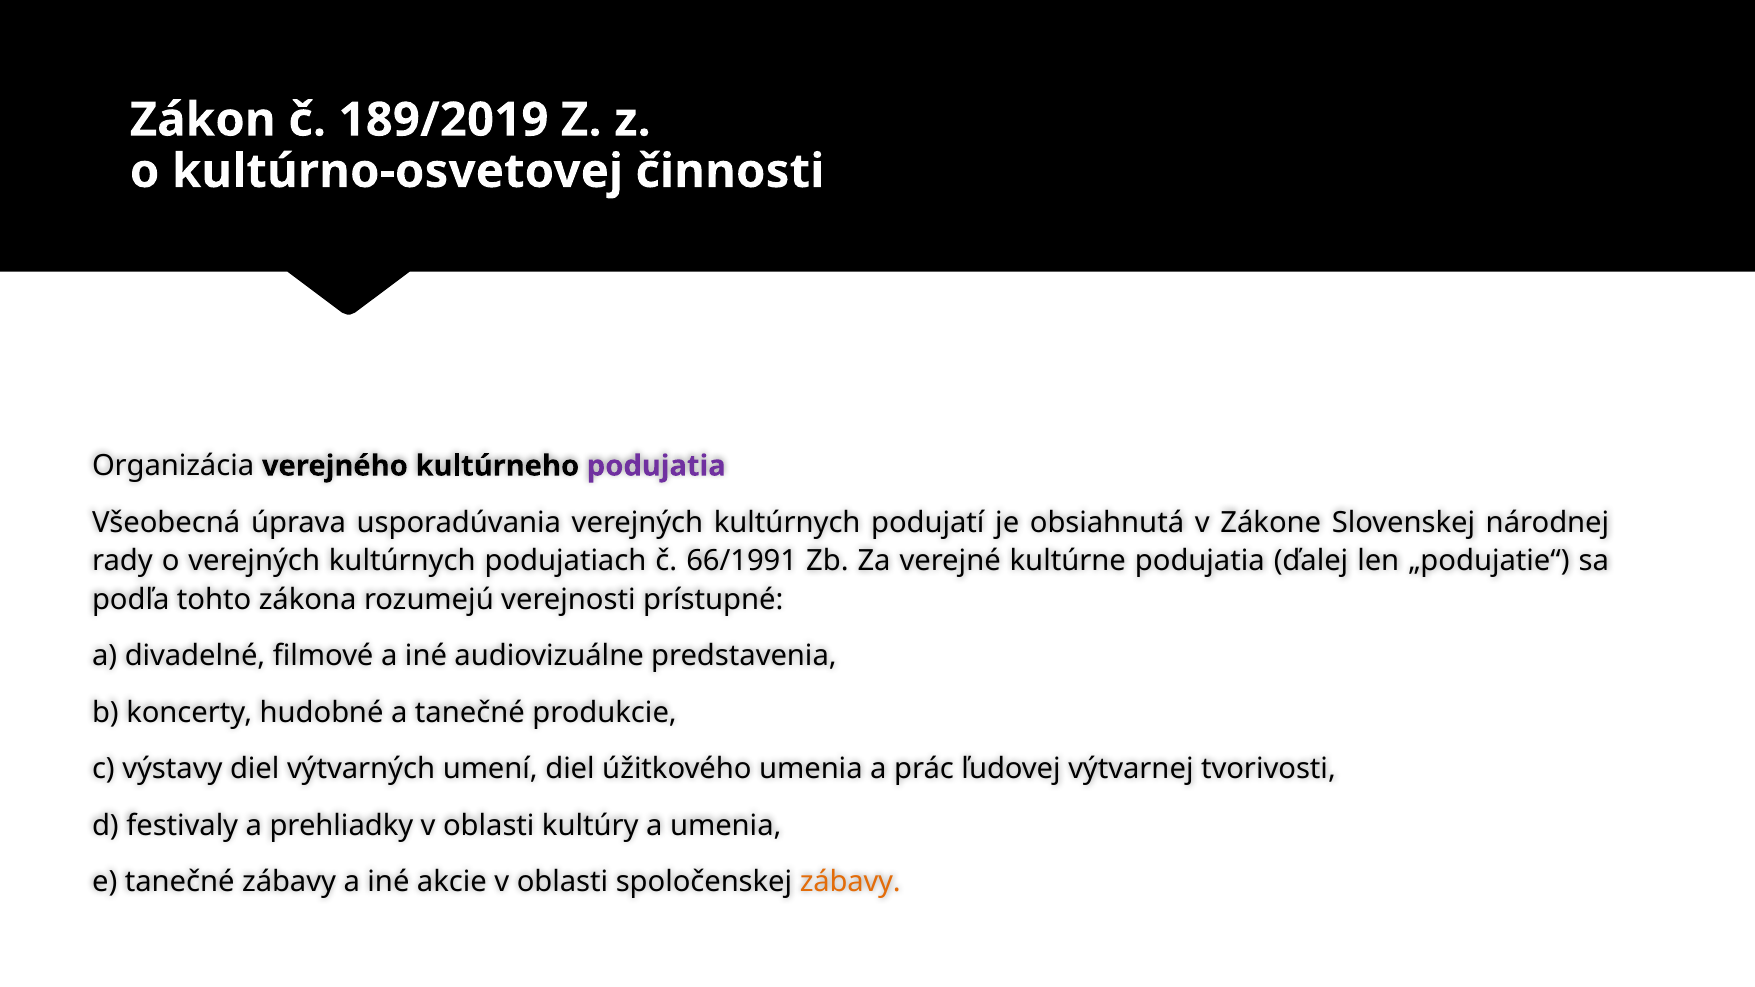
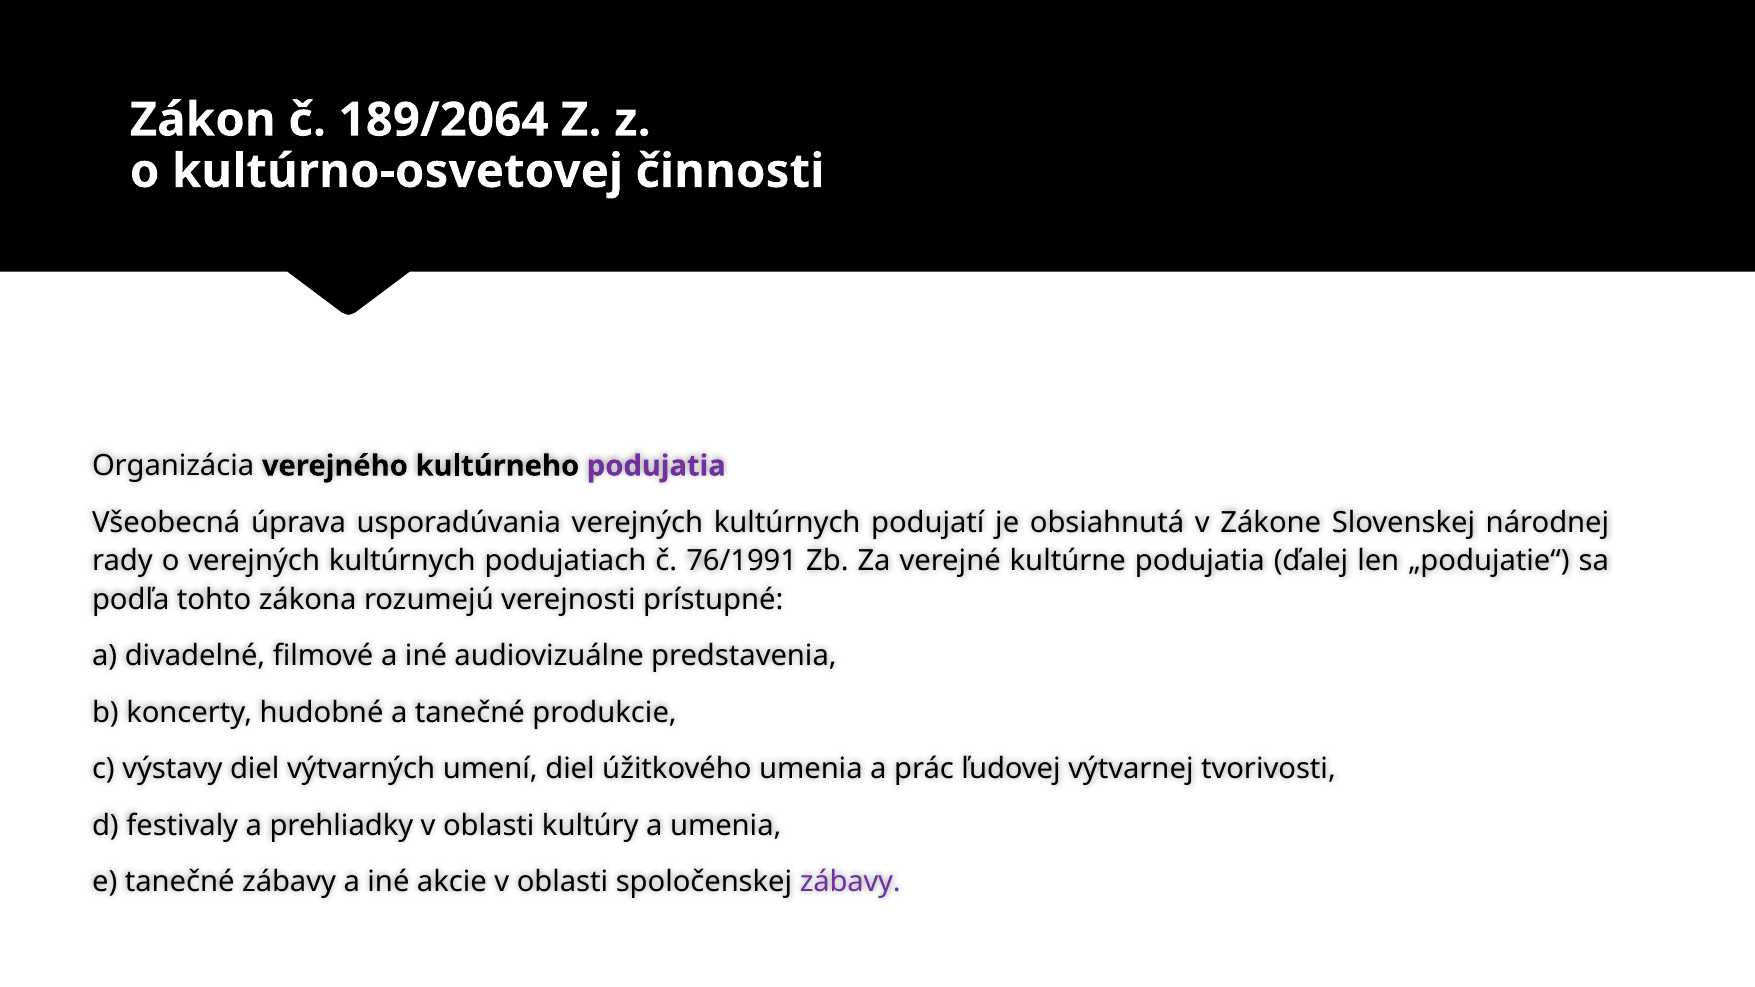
189/2019: 189/2019 -> 189/2064 (443, 120)
66/1991: 66/1991 -> 76/1991 (742, 561)
zábavy colour: orange -> purple (850, 882)
